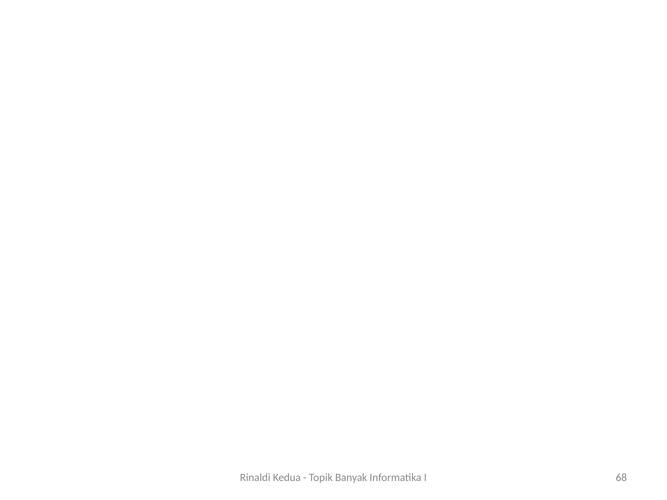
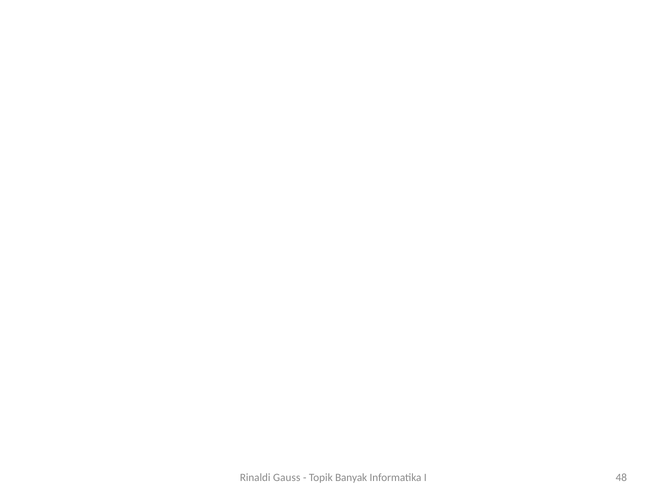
Kedua: Kedua -> Gauss (287, 478)
68: 68 -> 48 (621, 478)
